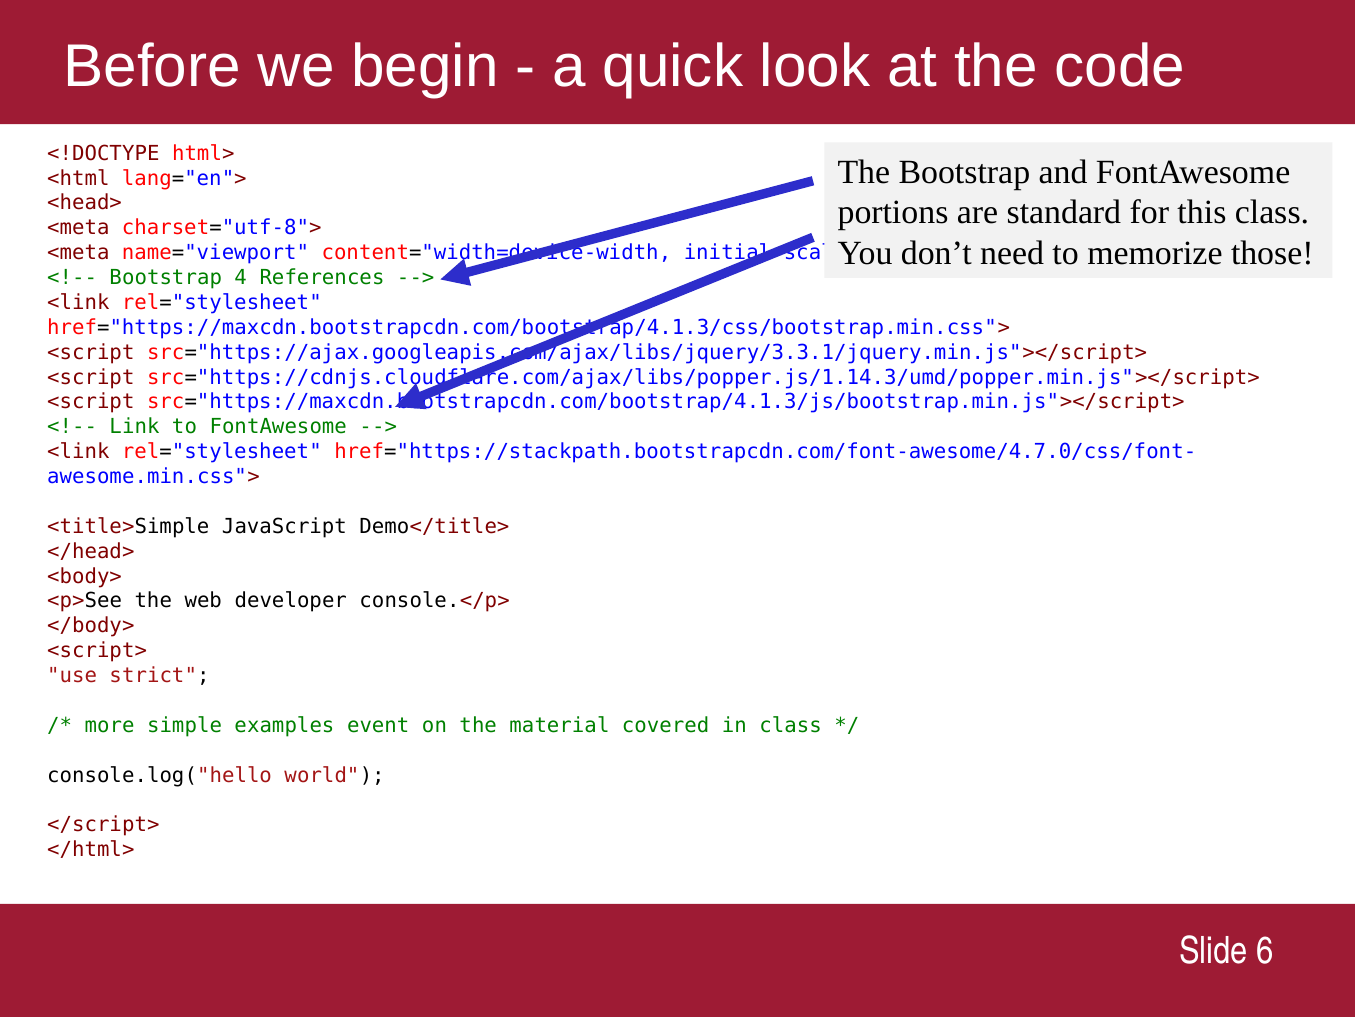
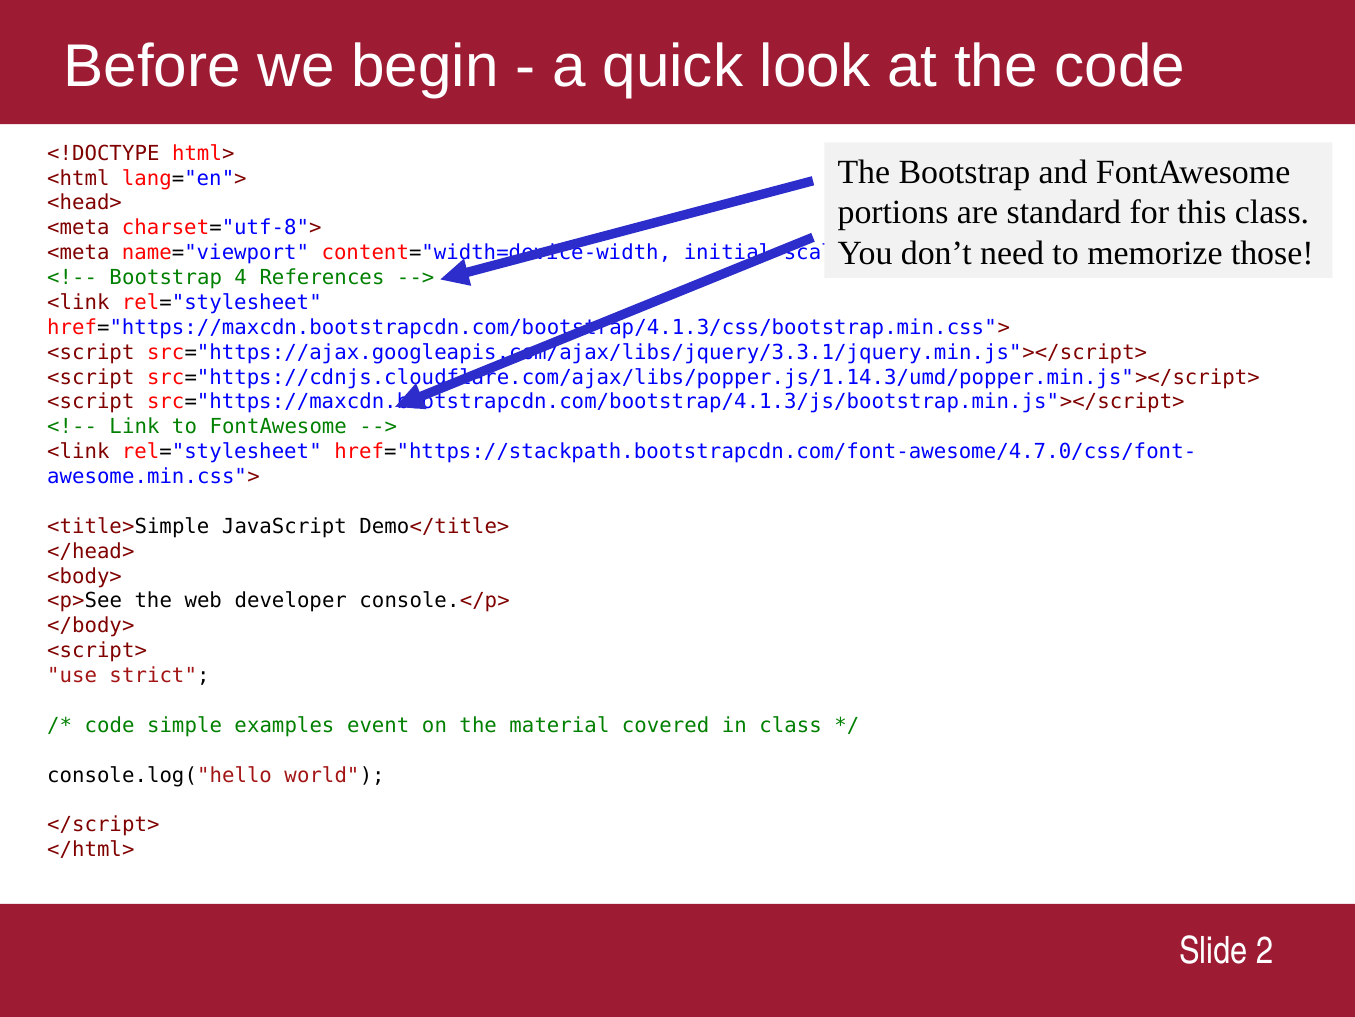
more: more -> code (110, 725)
6: 6 -> 2 (1265, 950)
